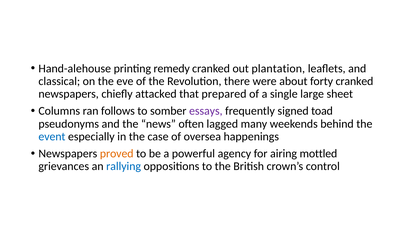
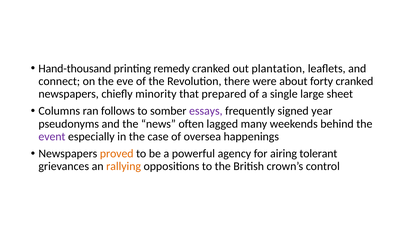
Hand-alehouse: Hand-alehouse -> Hand-thousand (75, 68)
classical: classical -> connect (59, 81)
attacked: attacked -> minority (156, 94)
toad: toad -> year (322, 111)
event colour: blue -> purple (52, 136)
mottled: mottled -> tolerant (318, 153)
rallying colour: blue -> orange (124, 166)
